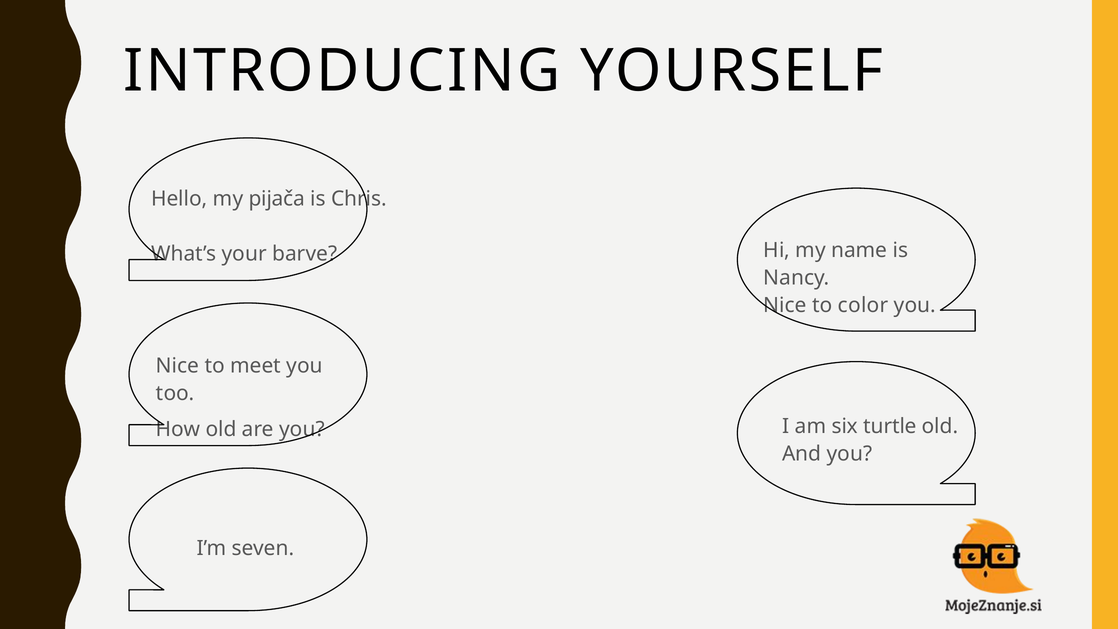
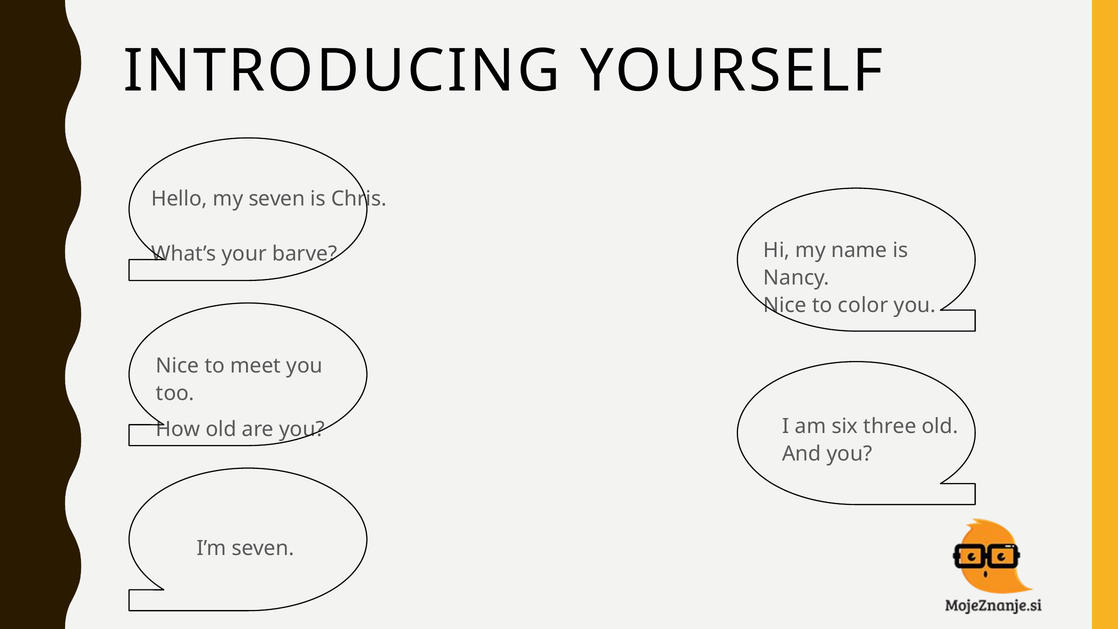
my pijača: pijača -> seven (277, 199)
turtle: turtle -> three (890, 426)
